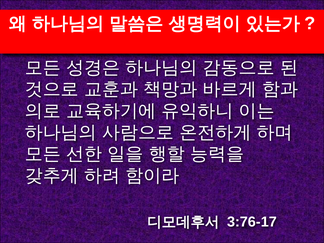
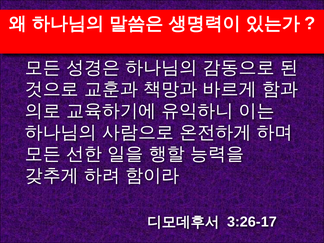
3:76-17: 3:76-17 -> 3:26-17 (252, 222)
